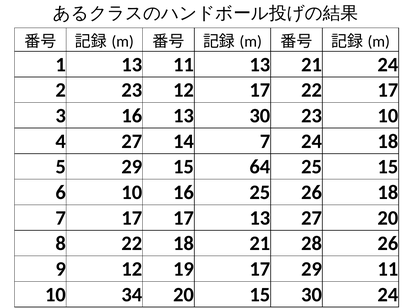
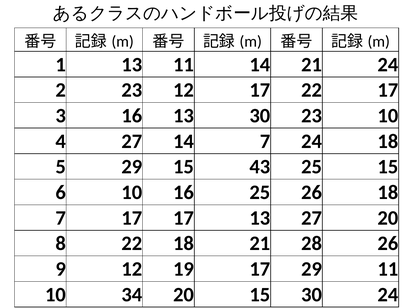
11 13: 13 -> 14 (260, 65)
64: 64 -> 43 (260, 167)
